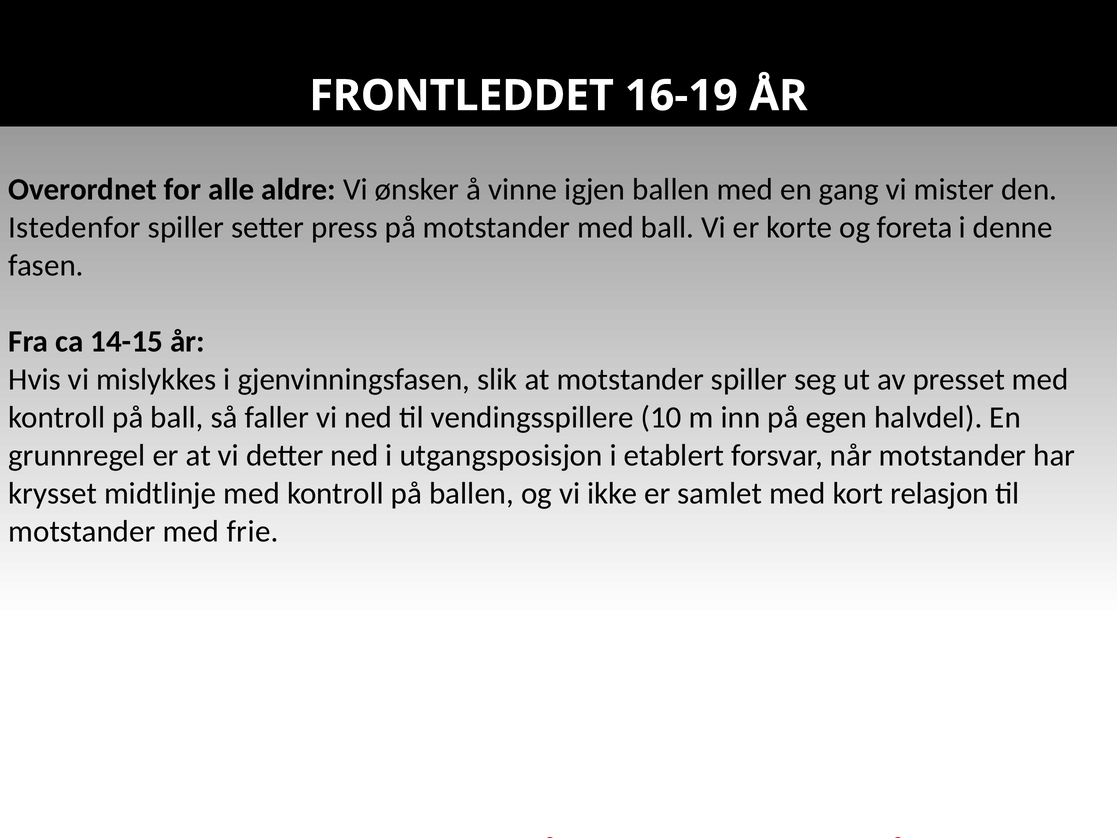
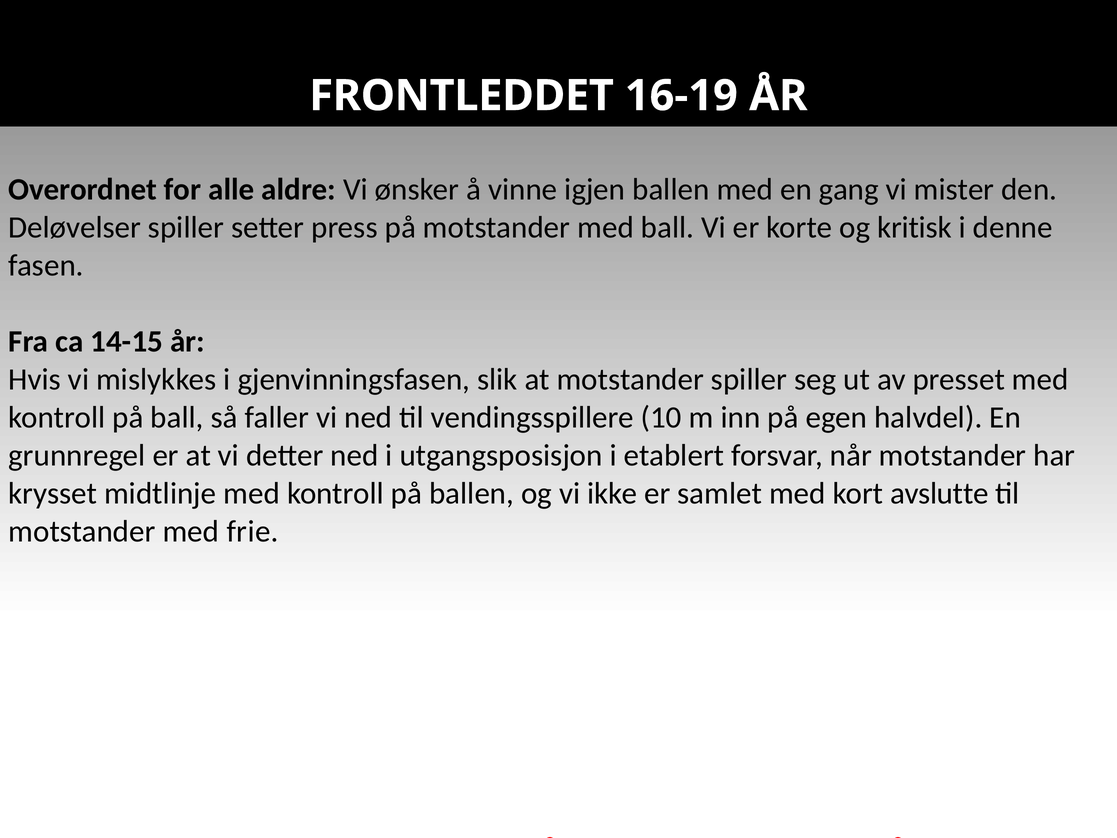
Istedenfor: Istedenfor -> Deløvelser (75, 227)
foreta: foreta -> kritisk (915, 227)
relasjon: relasjon -> avslutte (939, 493)
